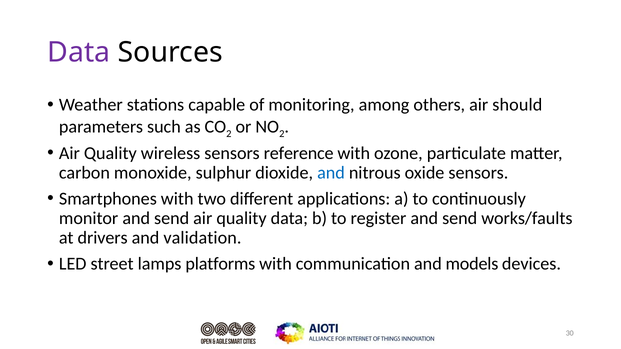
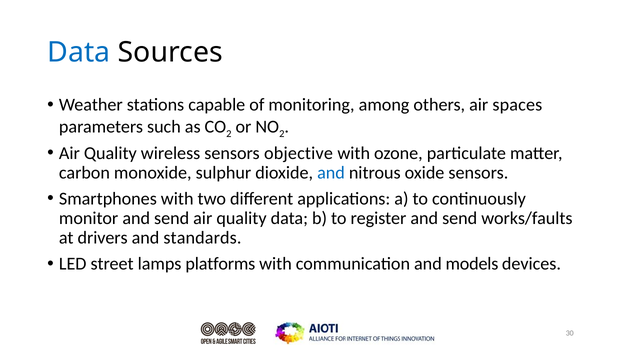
Data colour: purple -> blue (79, 52)
should: should -> spaces (517, 105)
reference: reference -> objective (298, 153)
validation: validation -> standards (202, 238)
